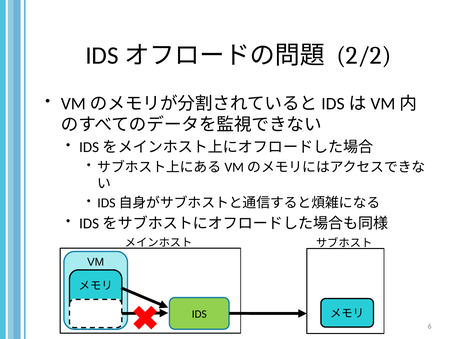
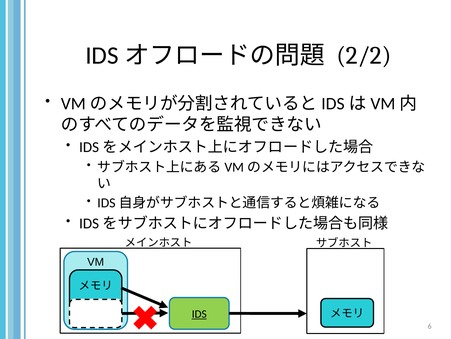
IDS underline: none -> present (199, 313)
